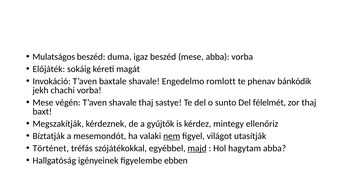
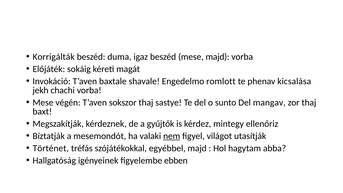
Mulatságos: Mulatságos -> Korrigálták (54, 57)
mese abba: abba -> majd (218, 57)
bánkódik: bánkódik -> kicsalása (294, 81)
T’aven shavale: shavale -> sokszor (123, 103)
félelmét: félelmét -> mangav (269, 103)
majd underline: present -> none (197, 148)
